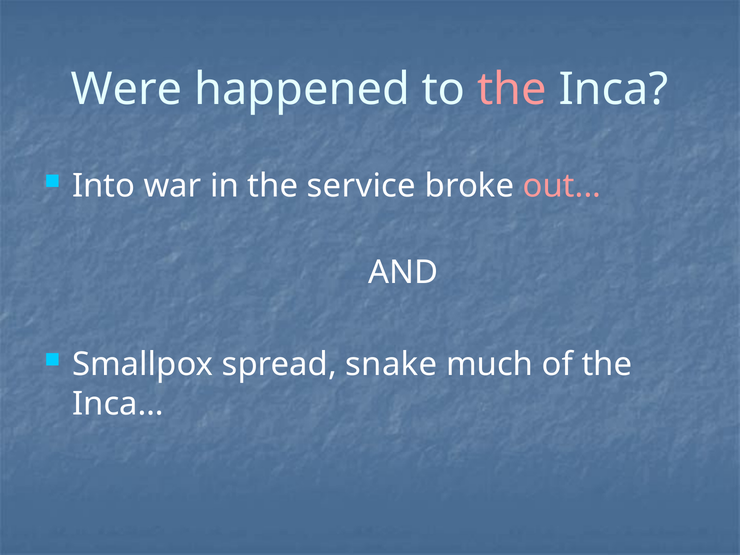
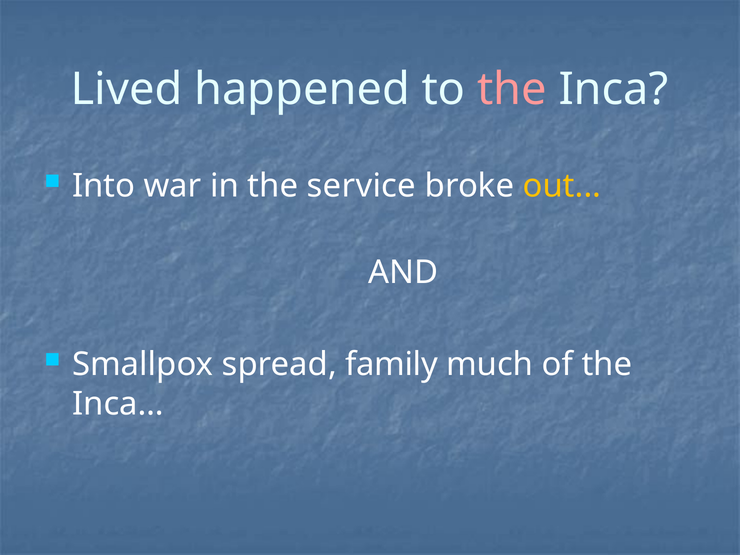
Were: Were -> Lived (127, 89)
out colour: pink -> yellow (562, 186)
snake: snake -> family (392, 365)
